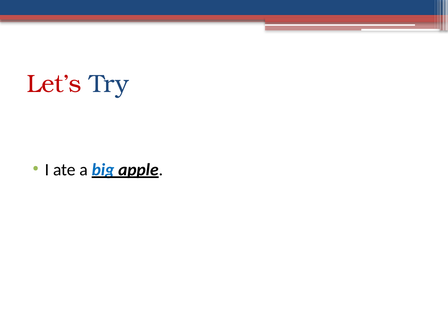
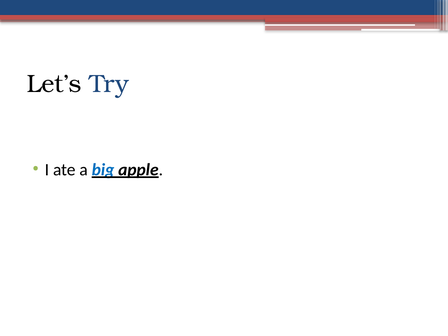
Let’s colour: red -> black (54, 84)
